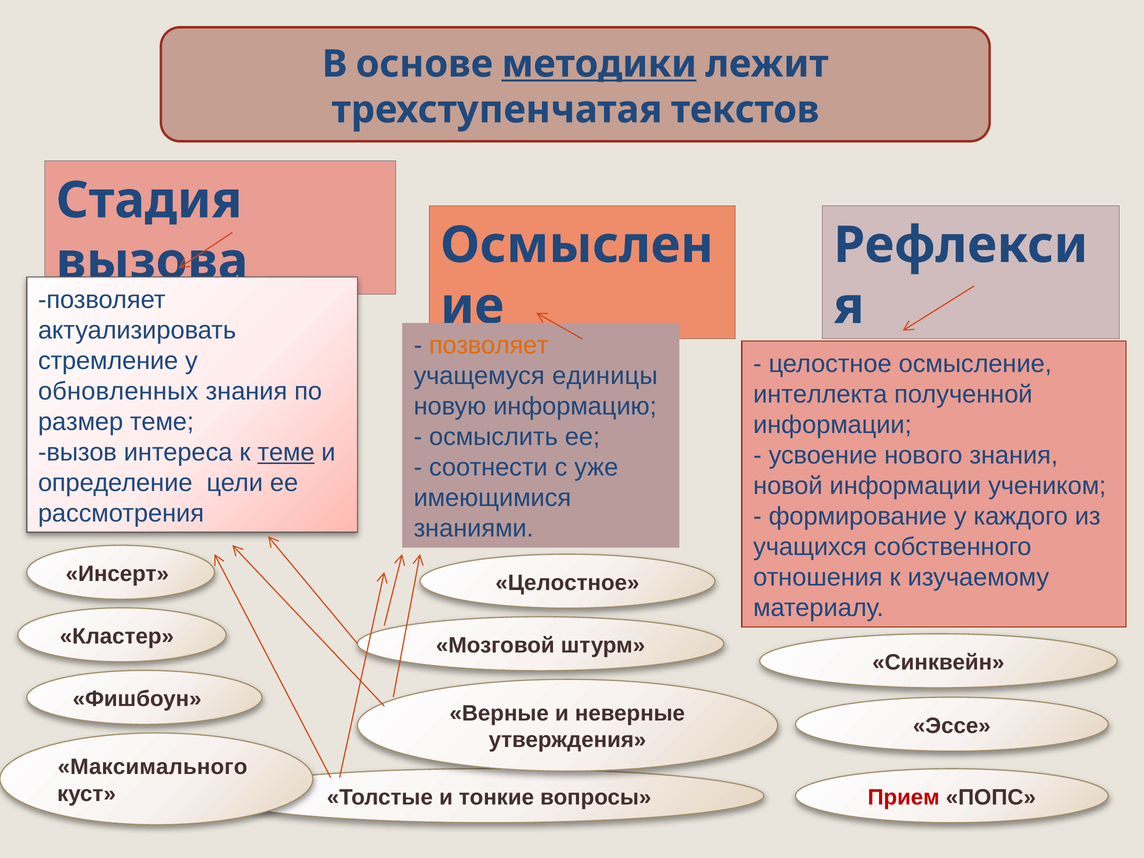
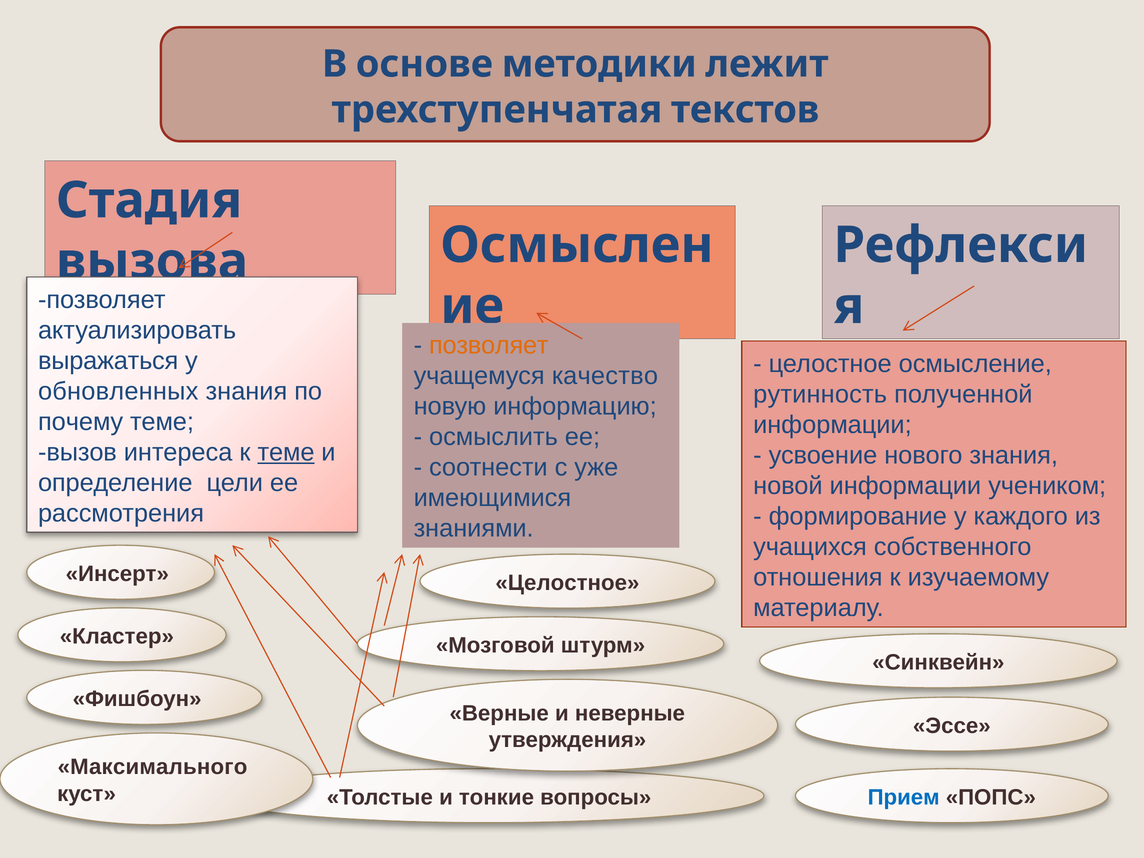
методики underline: present -> none (599, 64)
стремление: стремление -> выражаться (108, 361)
единицы: единицы -> качество (605, 376)
интеллекта: интеллекта -> рутинность (820, 394)
размер: размер -> почему (81, 422)
Прием colour: red -> blue (904, 797)
